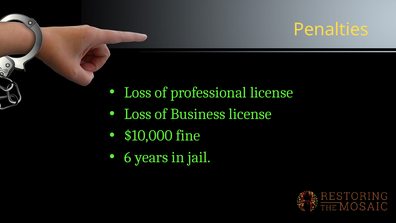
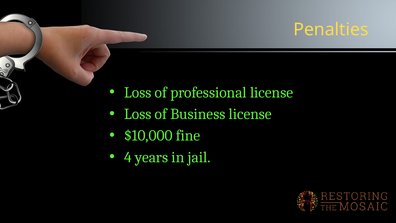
6: 6 -> 4 (128, 157)
